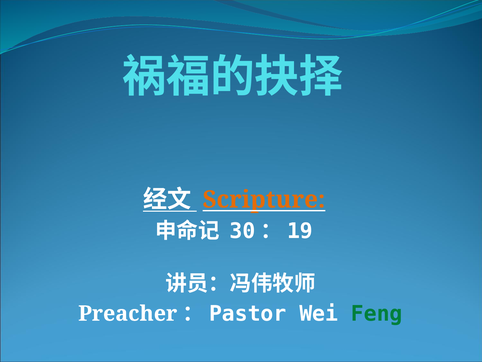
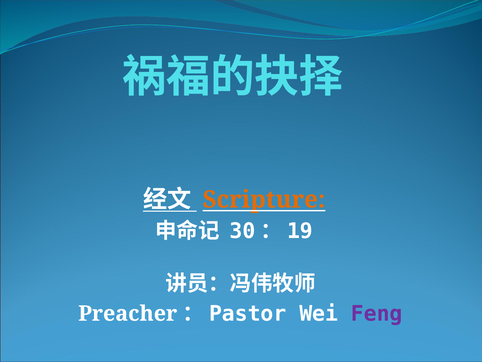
Feng colour: green -> purple (377, 313)
